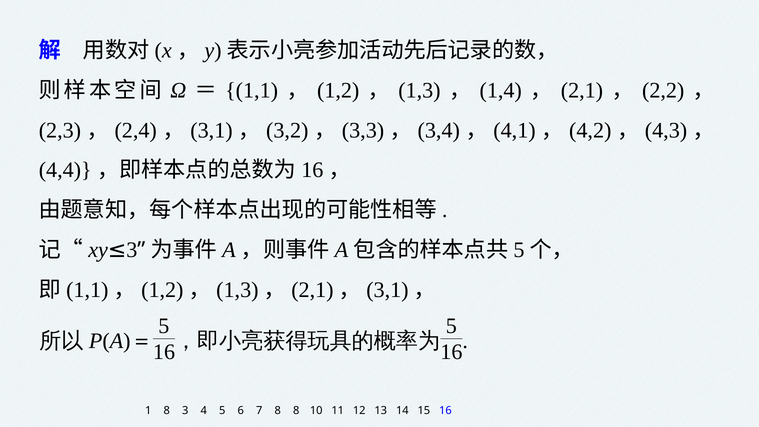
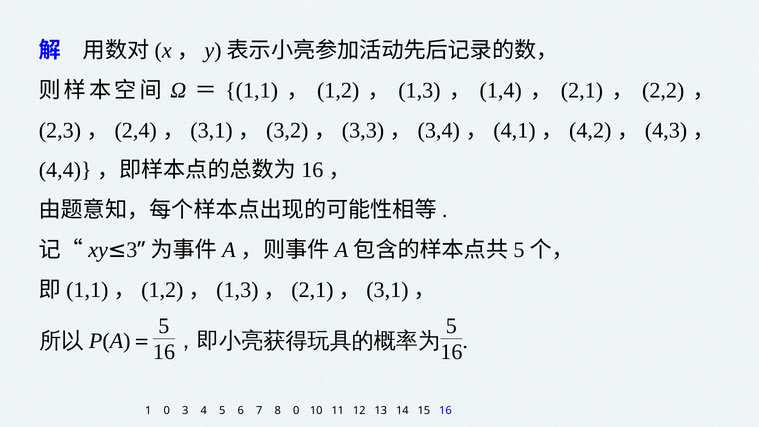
1 8: 8 -> 0 (167, 410)
8 8: 8 -> 0 (296, 410)
